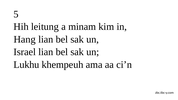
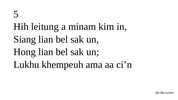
Hang: Hang -> Siang (25, 39)
Israel: Israel -> Hong (25, 52)
